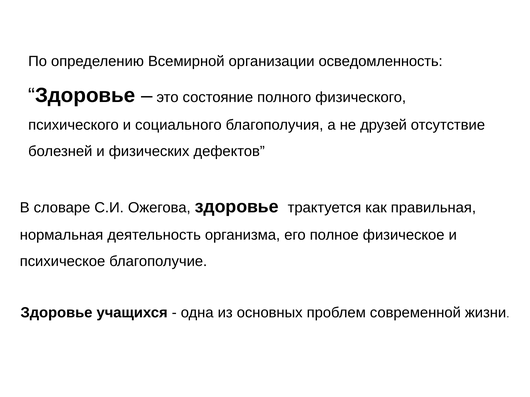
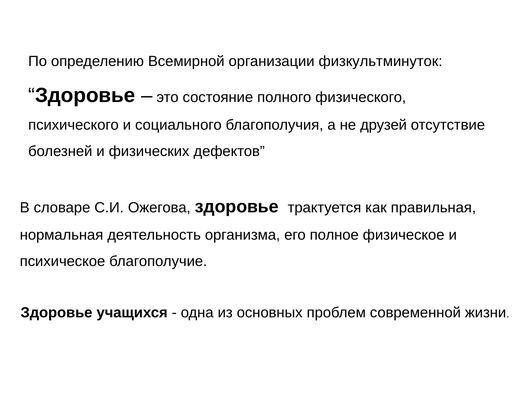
осведомленность: осведомленность -> физкультминуток (381, 61)
